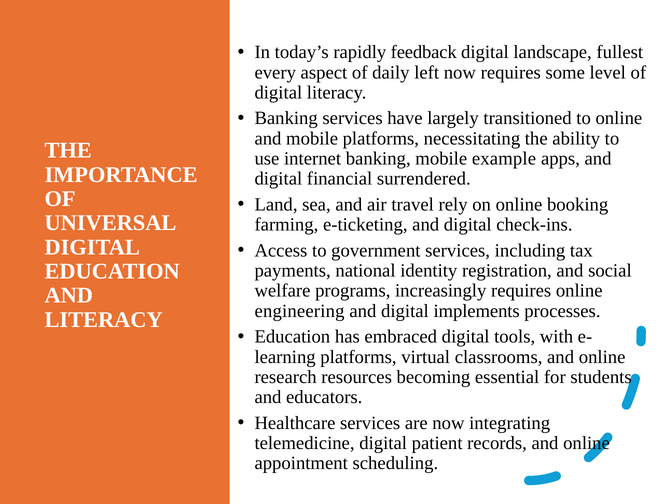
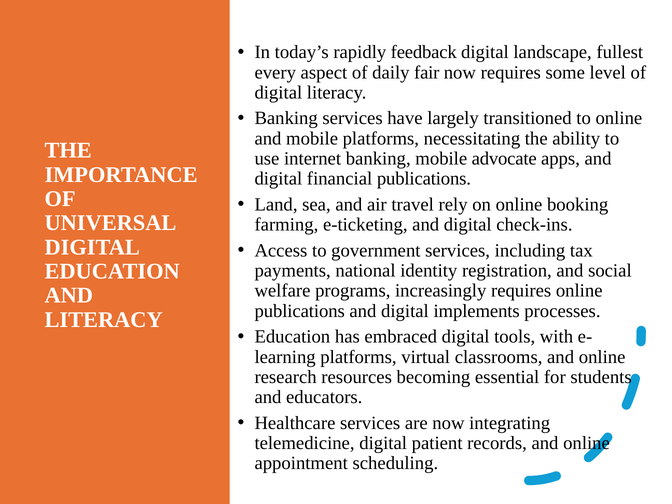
left: left -> fair (427, 72)
example: example -> advocate (504, 159)
financial surrendered: surrendered -> publications (424, 179)
engineering: engineering -> publications (300, 311)
